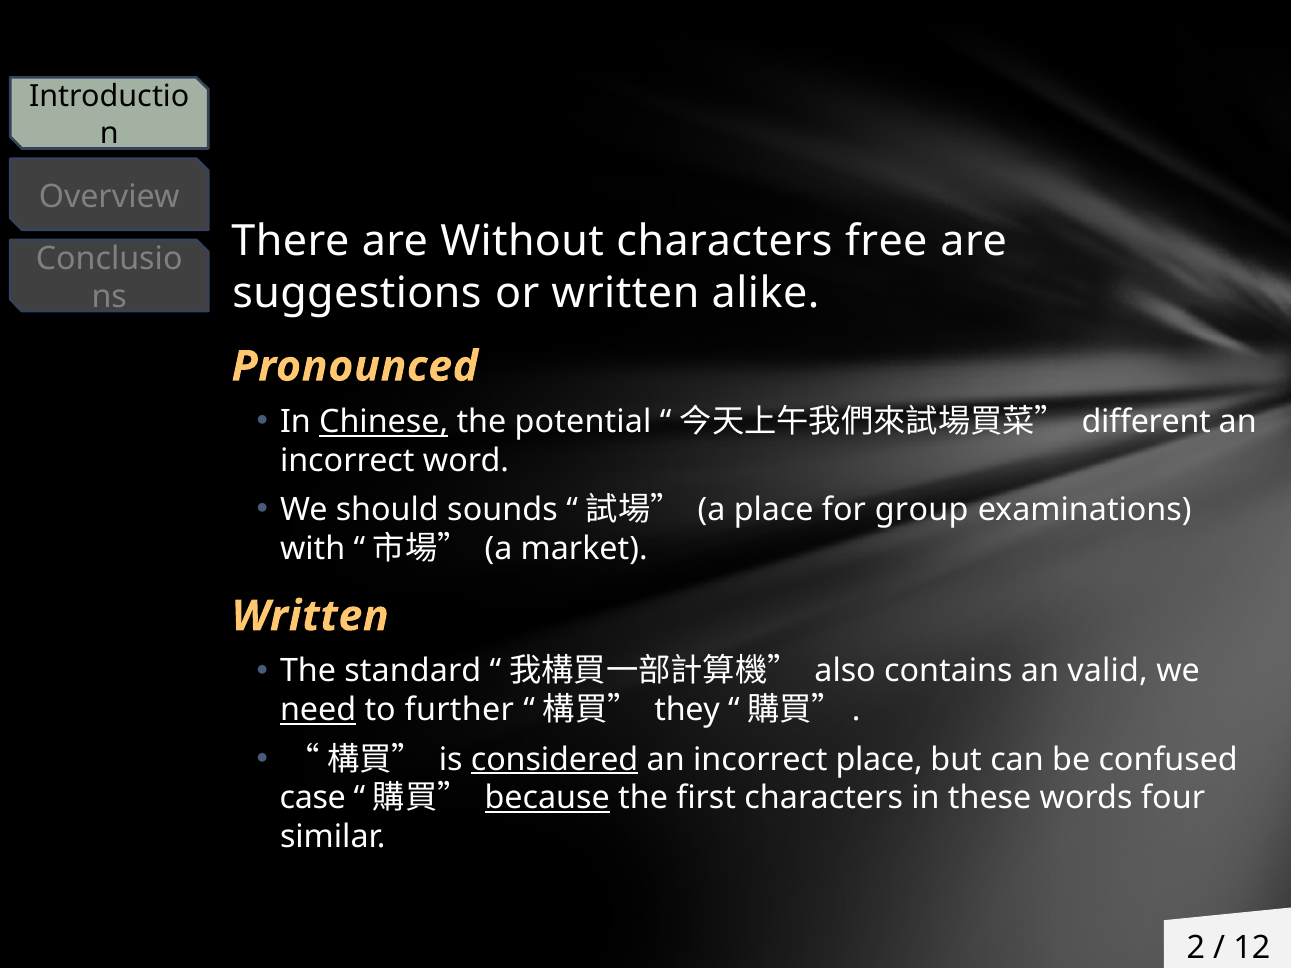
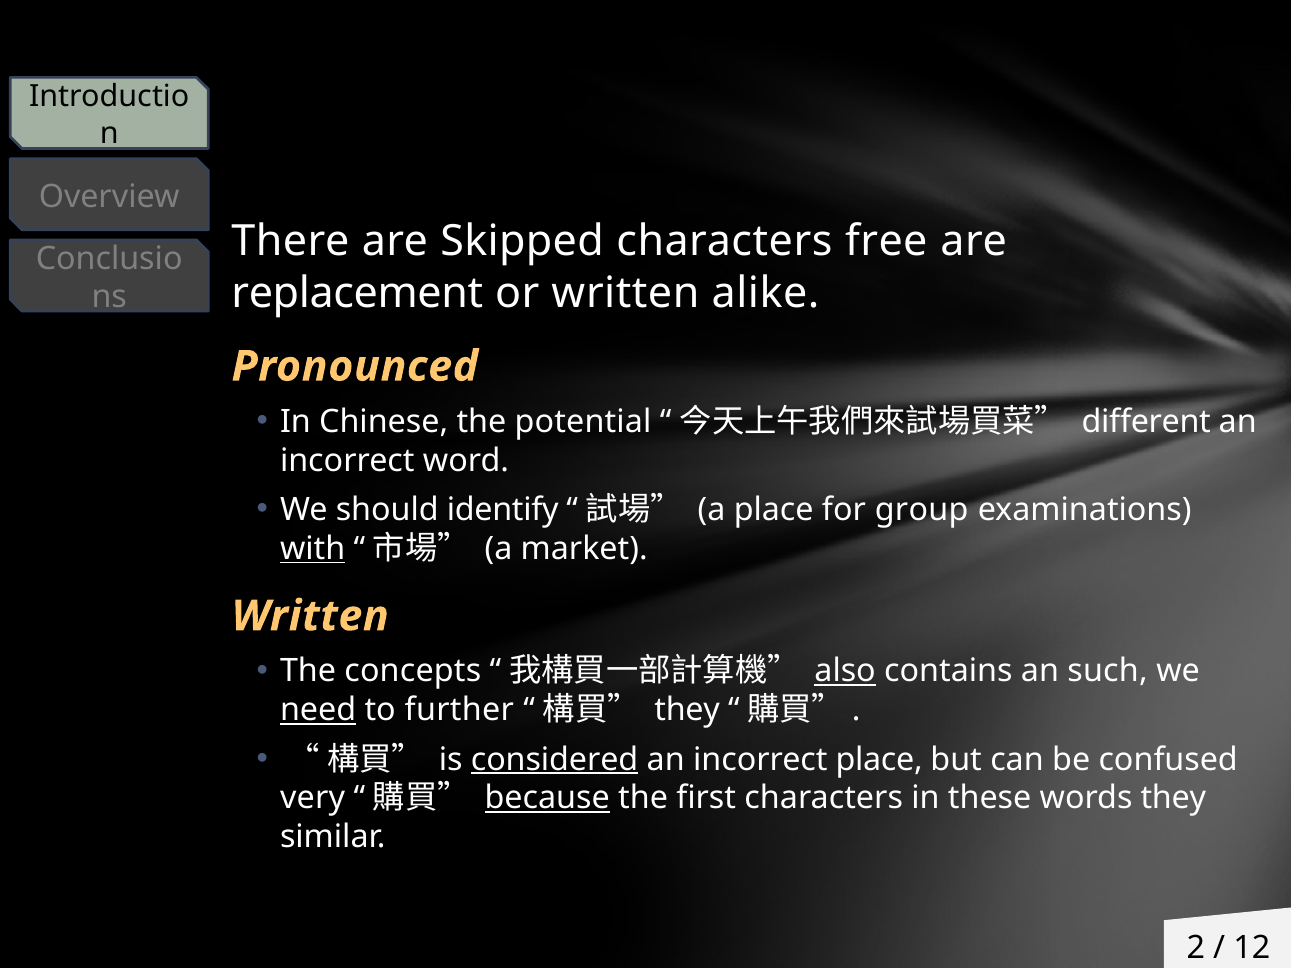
Without: Without -> Skipped (522, 242)
suggestions: suggestions -> replacement (357, 293)
Chinese underline: present -> none (384, 422)
sounds: sounds -> identify (503, 510)
with underline: none -> present (313, 549)
standard: standard -> concepts (413, 671)
also underline: none -> present (845, 671)
valid: valid -> such (1108, 671)
case: case -> very (313, 798)
words four: four -> they (1173, 798)
